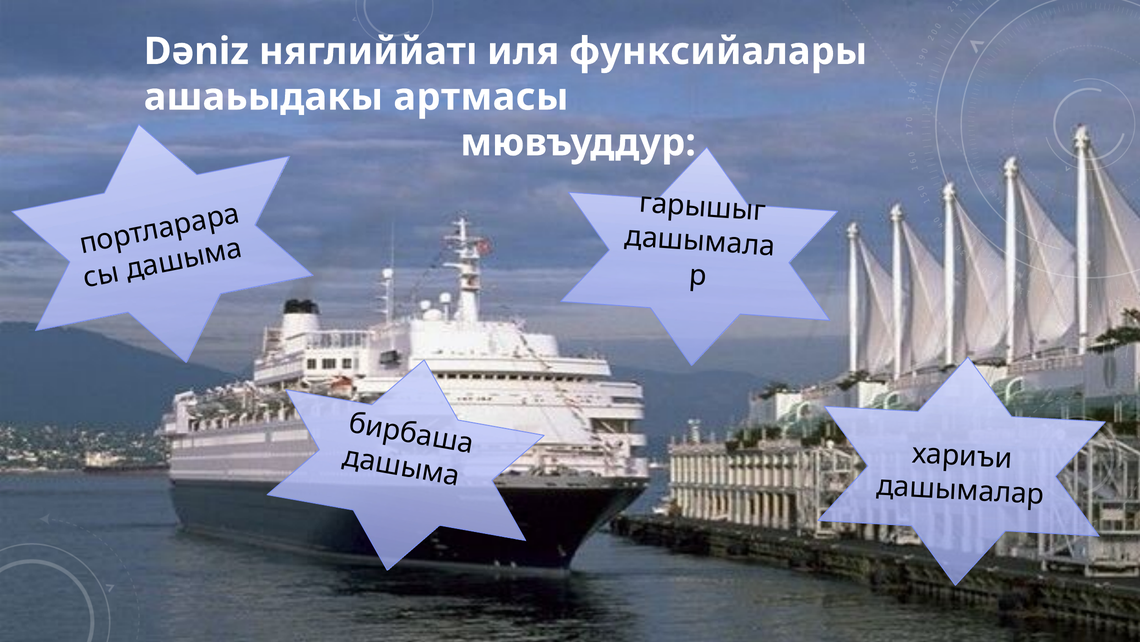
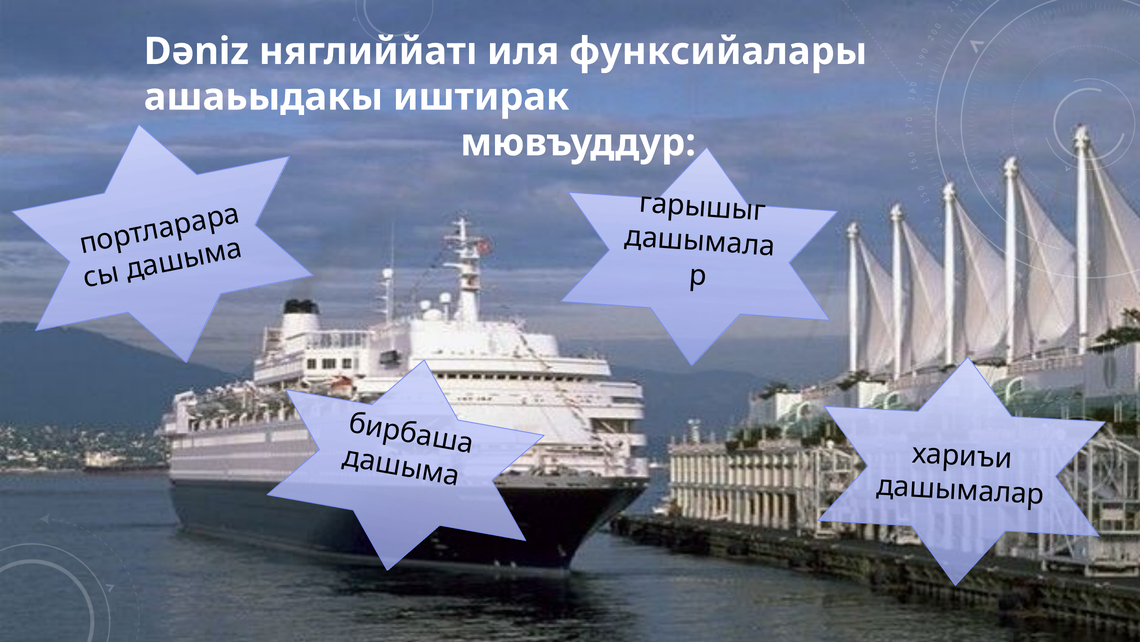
артмасы: артмасы -> иштирак (481, 97)
